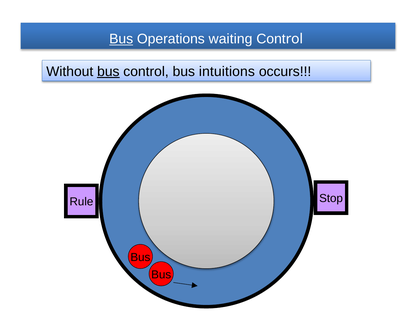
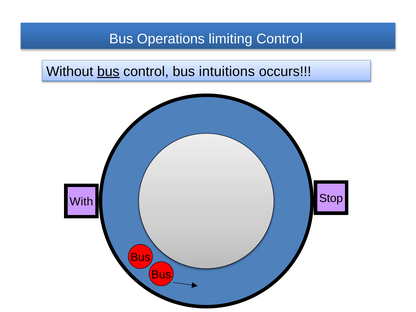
Bus underline: present -> none (121, 39)
waiting: waiting -> limiting (231, 39)
Rule: Rule -> With (81, 202)
